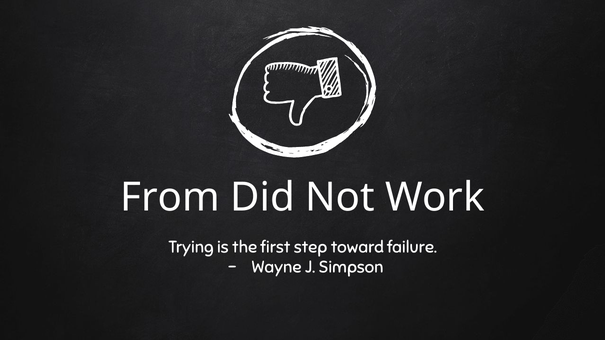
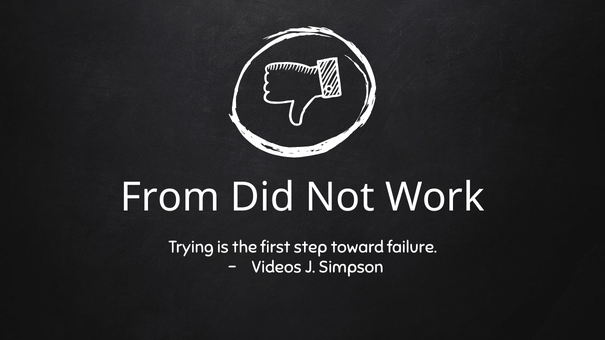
Wayne: Wayne -> Videos (277, 268)
